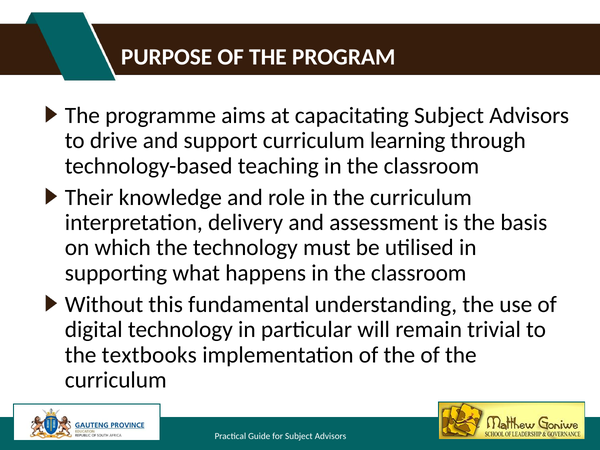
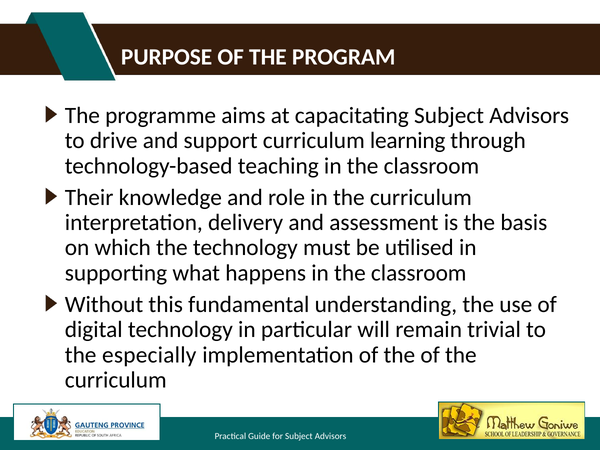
textbooks: textbooks -> especially (149, 355)
